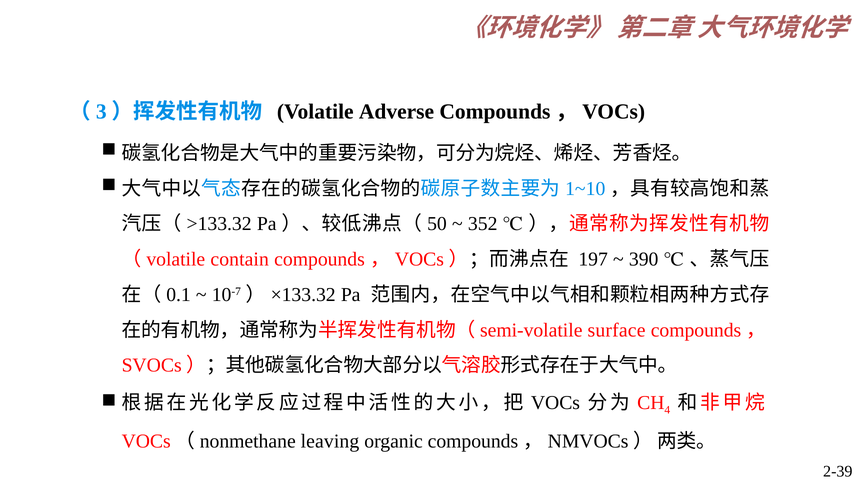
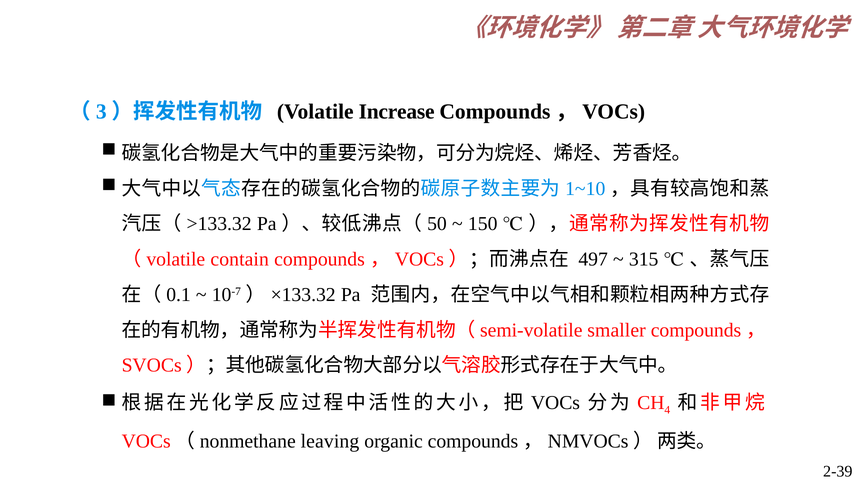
Adverse: Adverse -> Increase (397, 111)
352: 352 -> 150 (483, 224)
197: 197 -> 497 (593, 259)
390: 390 -> 315 (644, 259)
surface: surface -> smaller (617, 330)
